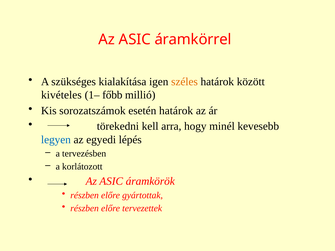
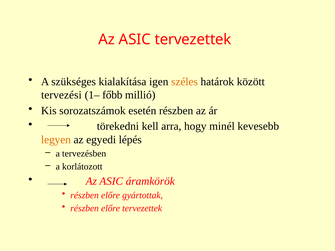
ASIC áramkörrel: áramkörrel -> tervezettek (193, 39)
kivételes: kivételes -> tervezési (61, 95)
esetén határok: határok -> részben (176, 111)
legyen colour: blue -> orange (56, 140)
